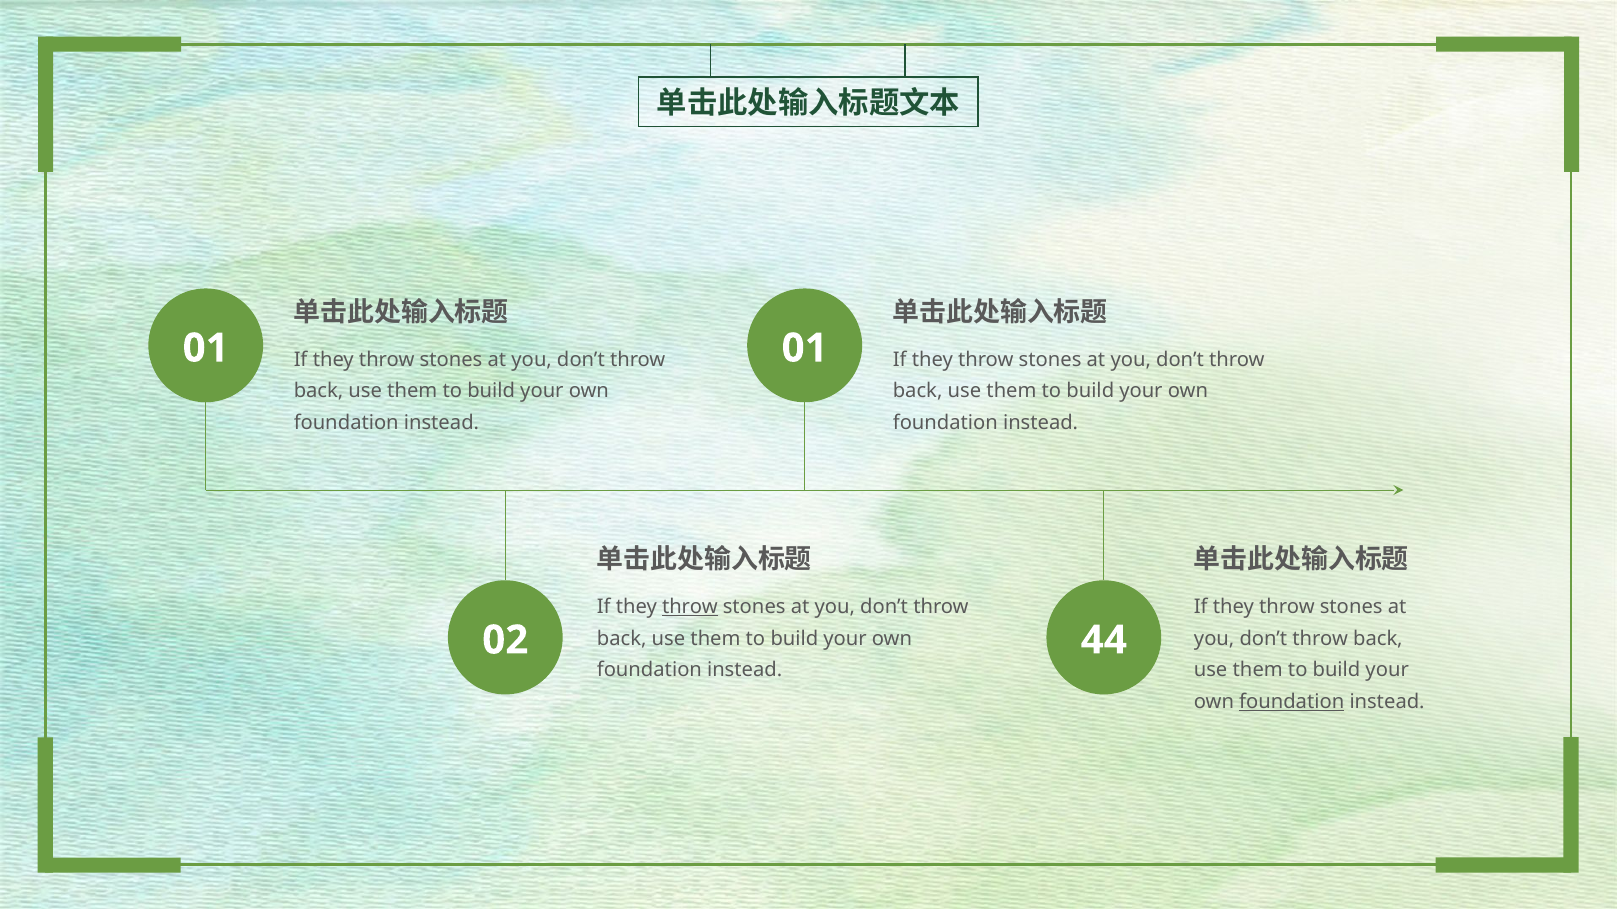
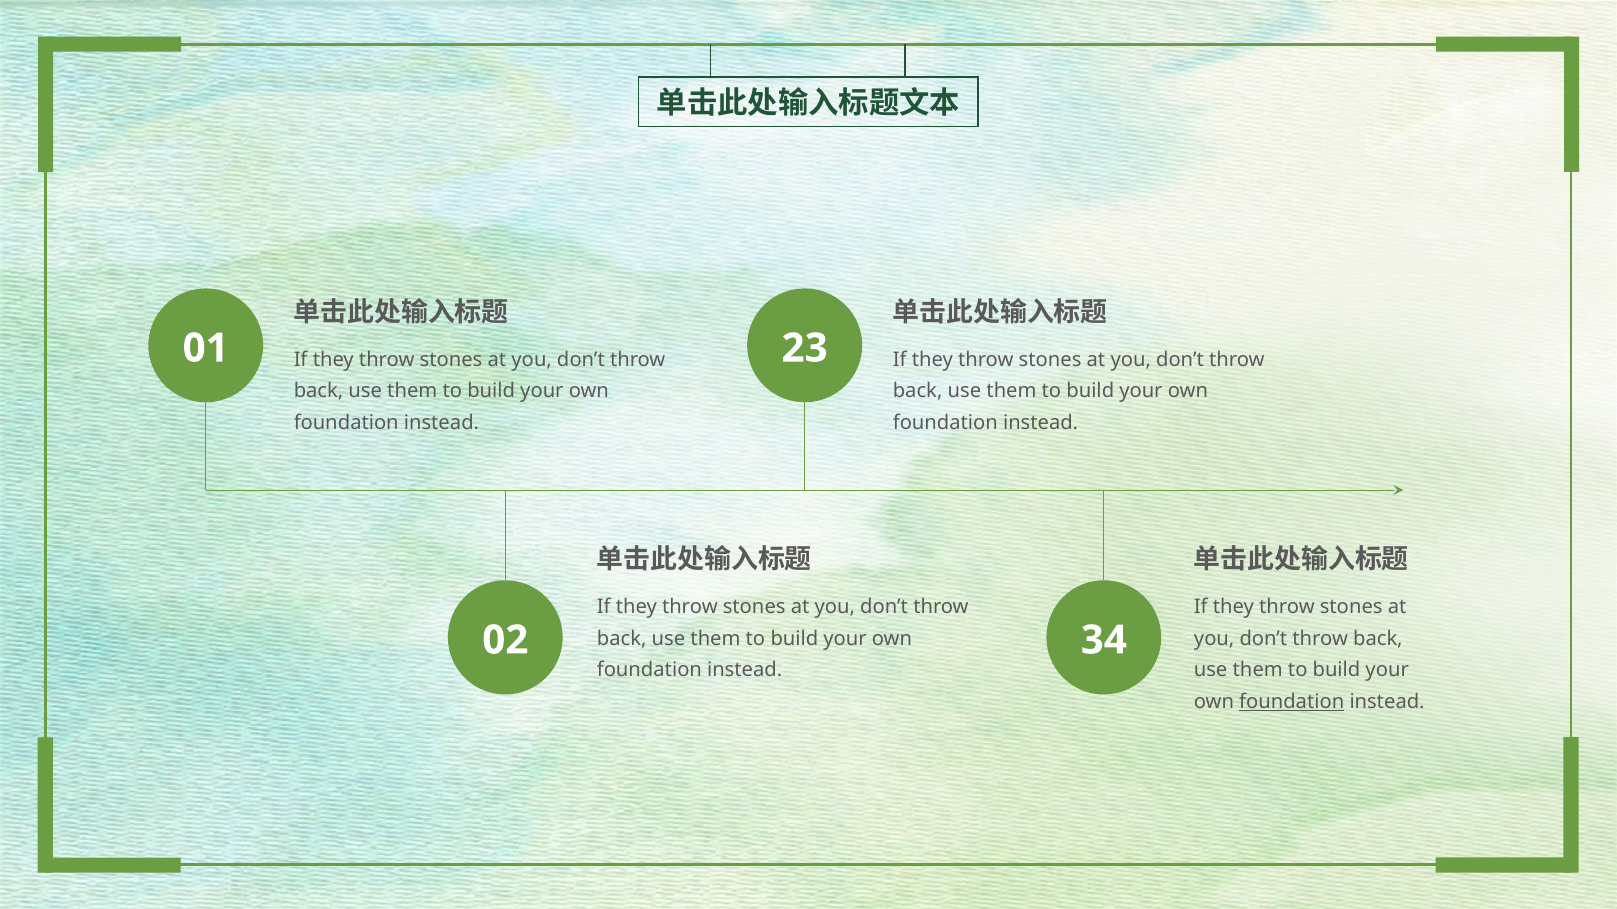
01 01: 01 -> 23 (805, 348)
throw underline: present -> none (690, 607)
44: 44 -> 34 (1104, 641)
